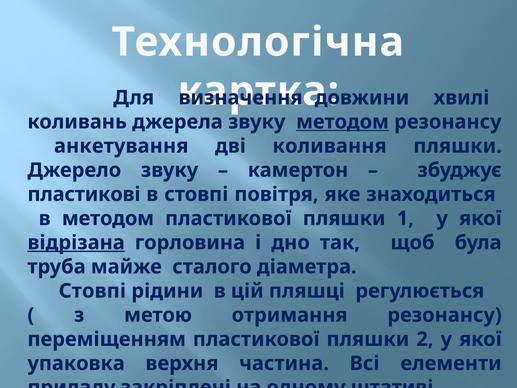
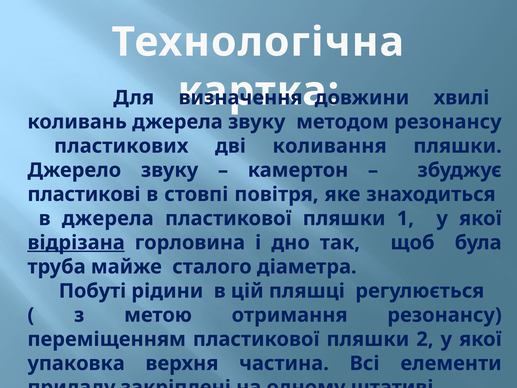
методом underline: present -> none (343, 122)
анкетування: анкетування -> пластикових (121, 146)
в методом: методом -> джерела (108, 218)
Стовпі: Стовпі -> Побуті (93, 291)
